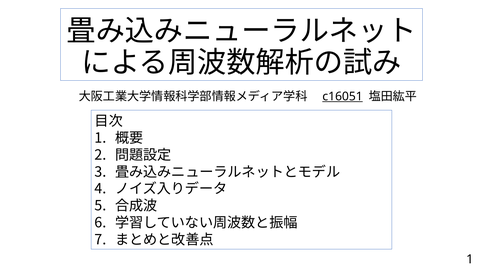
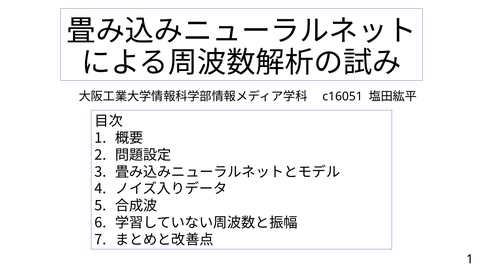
c16051 underline: present -> none (343, 96)
